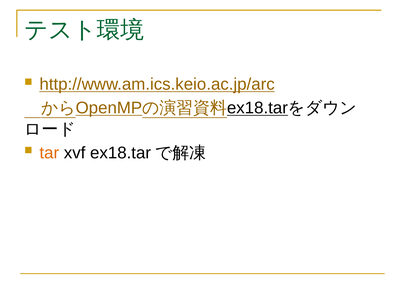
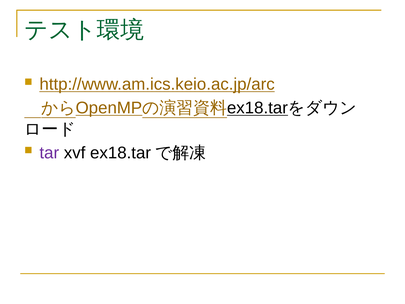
tar colour: orange -> purple (49, 153)
